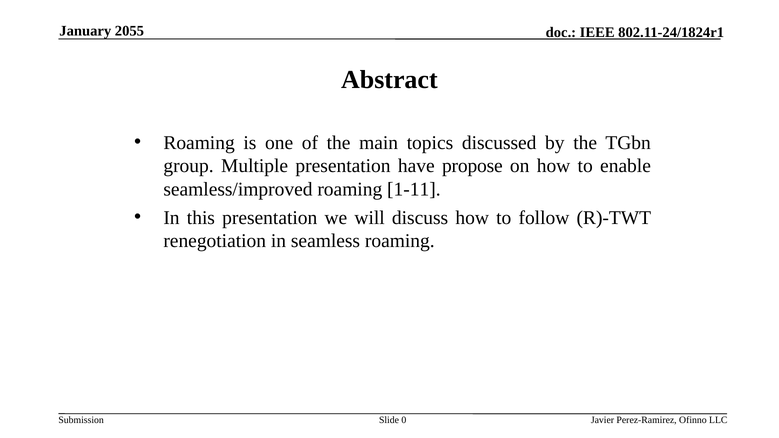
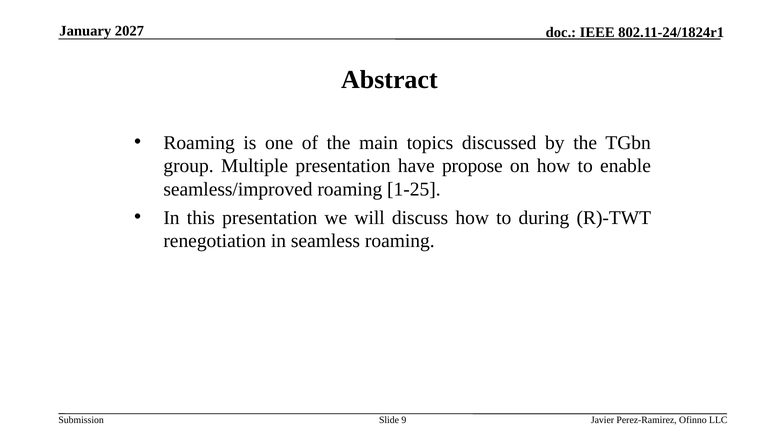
2055: 2055 -> 2027 (129, 31)
1-11: 1-11 -> 1-25 (414, 189)
follow: follow -> during (544, 218)
0: 0 -> 9 (404, 420)
